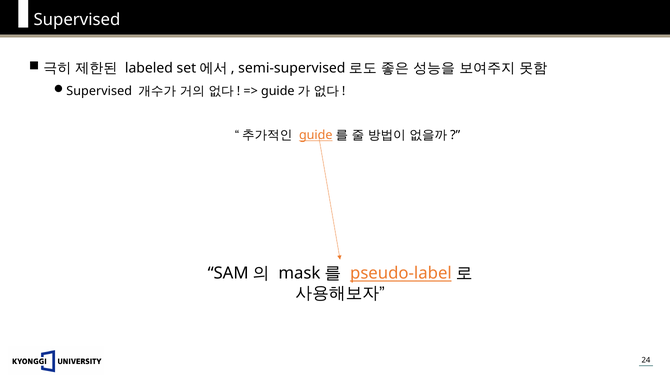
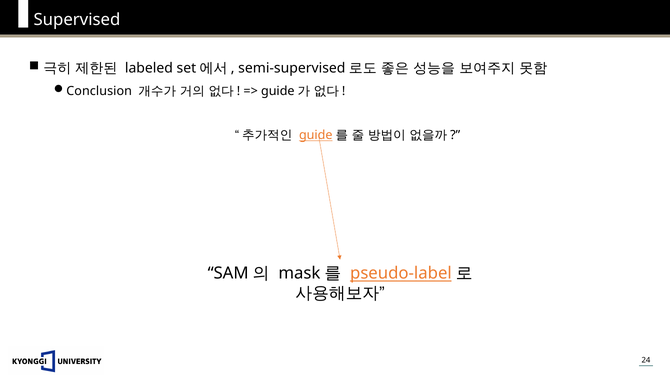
Supervised: Supervised -> Conclusion (99, 91)
